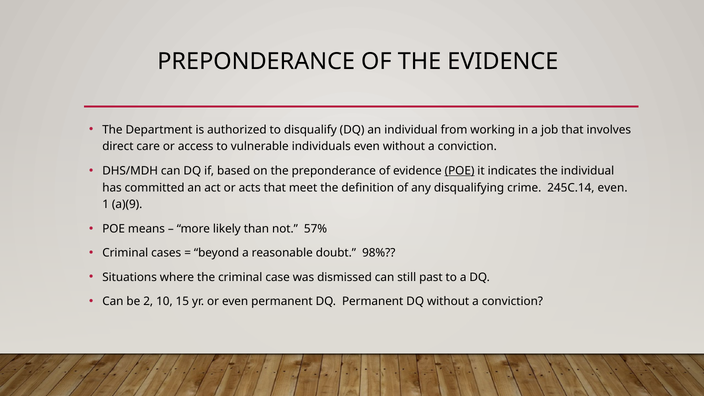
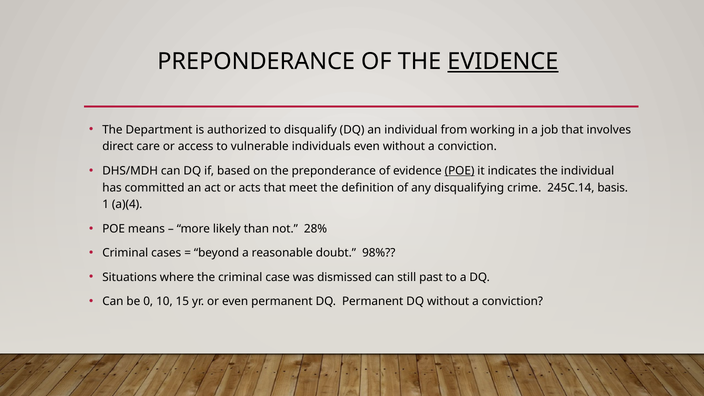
EVIDENCE underline: none -> present (503, 62)
245C.14 even: even -> basis (613, 188)
a)(9: a)(9 -> a)(4 (127, 205)
57%: 57% -> 28% (316, 229)
2: 2 -> 0 (148, 301)
